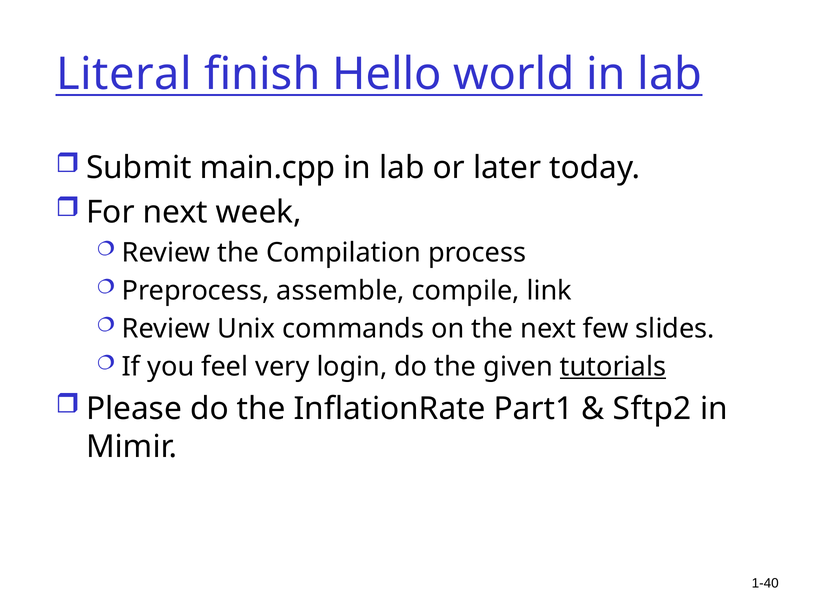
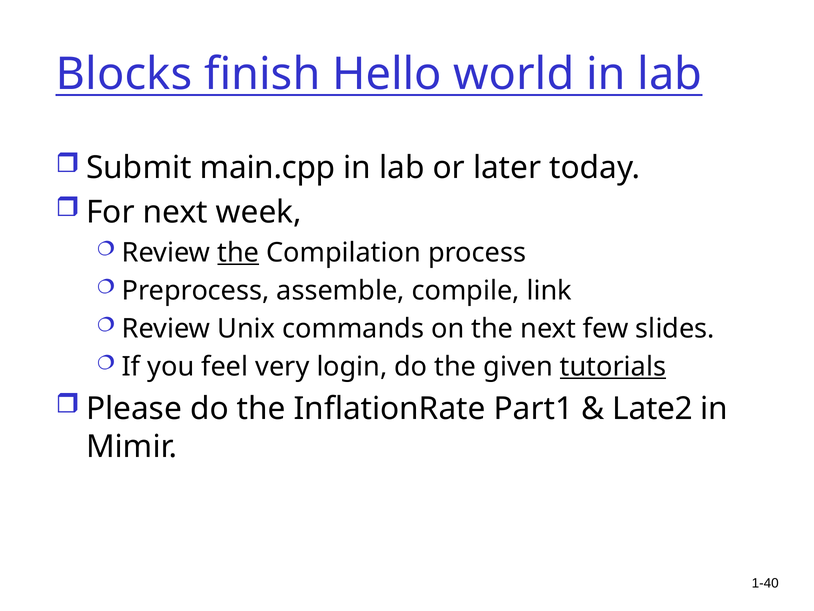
Literal: Literal -> Blocks (124, 74)
the underline: none -> present (238, 252)
Sftp2: Sftp2 -> Late2 (653, 408)
